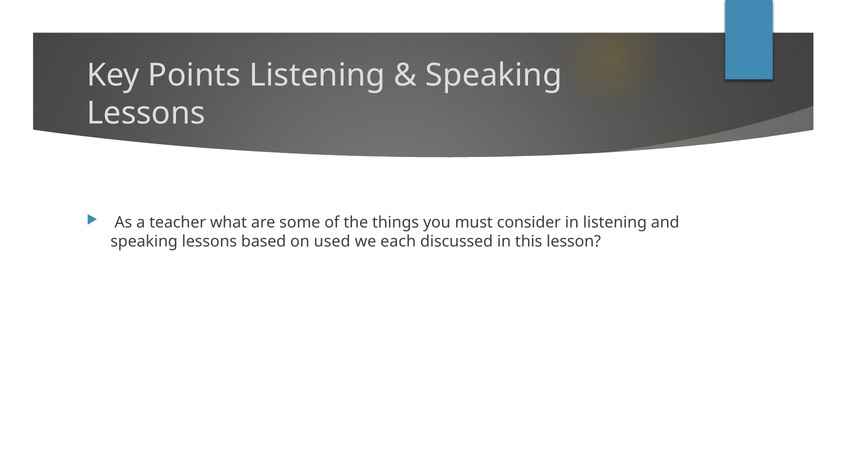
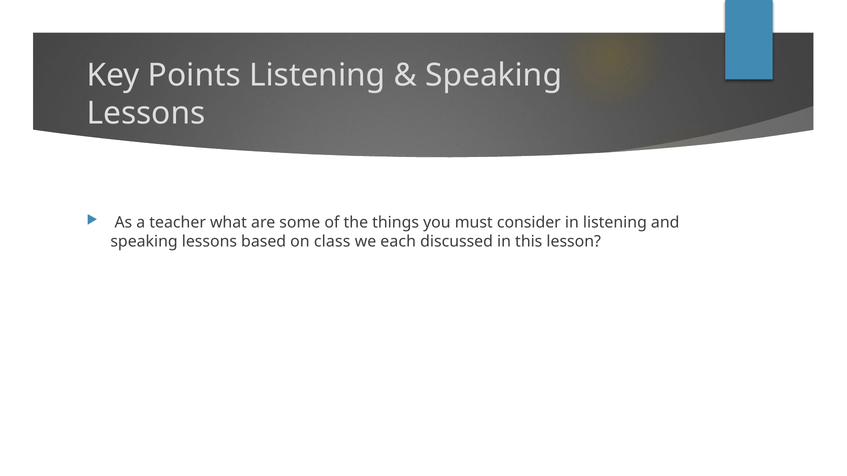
used: used -> class (332, 242)
